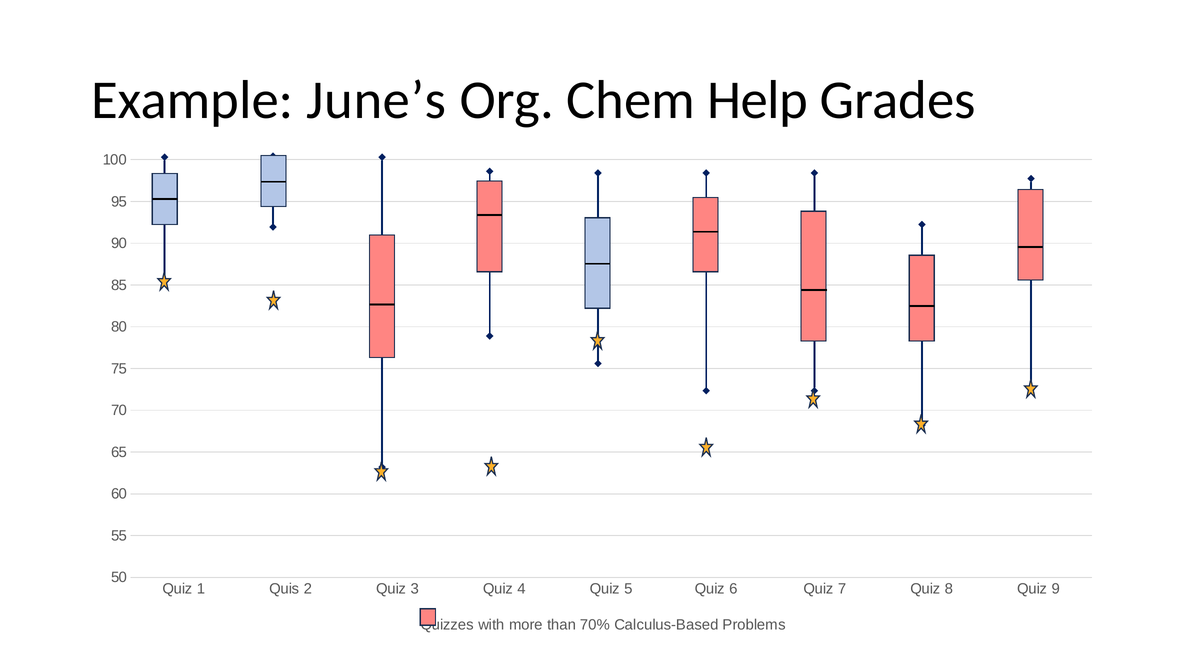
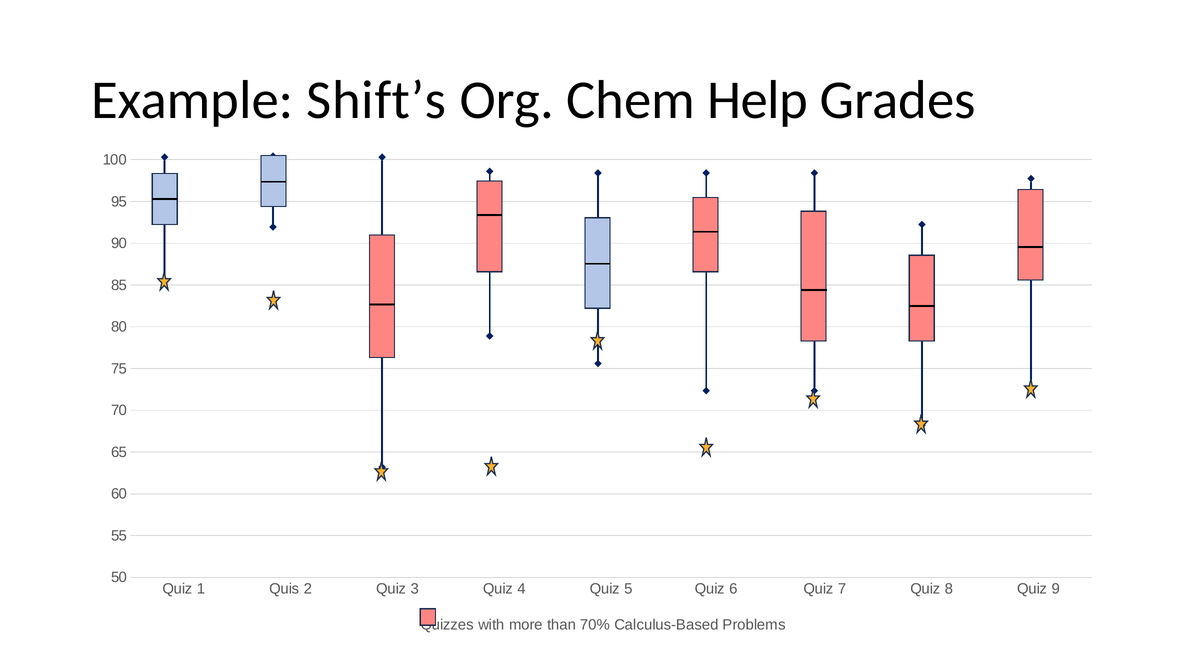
June’s: June’s -> Shift’s (376, 100)
